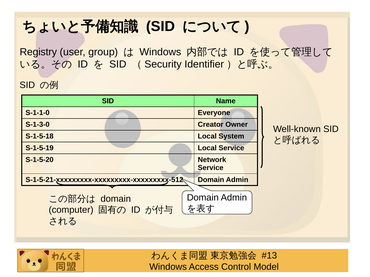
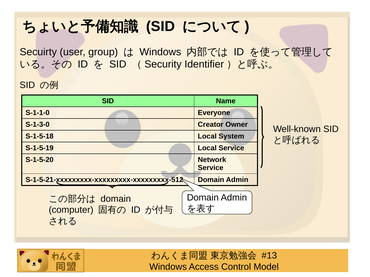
Registry: Registry -> Secuirty (38, 52)
